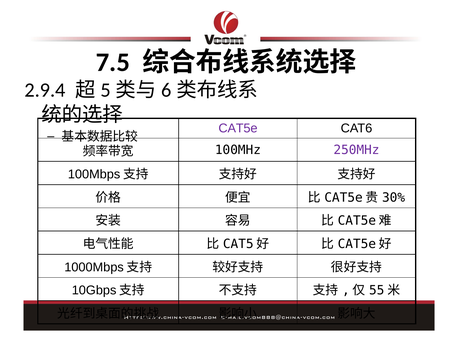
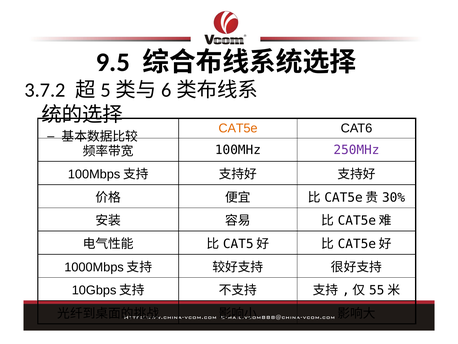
7.5: 7.5 -> 9.5 (113, 62)
2.9.4: 2.9.4 -> 3.7.2 (45, 90)
CAT5e colour: purple -> orange (238, 128)
